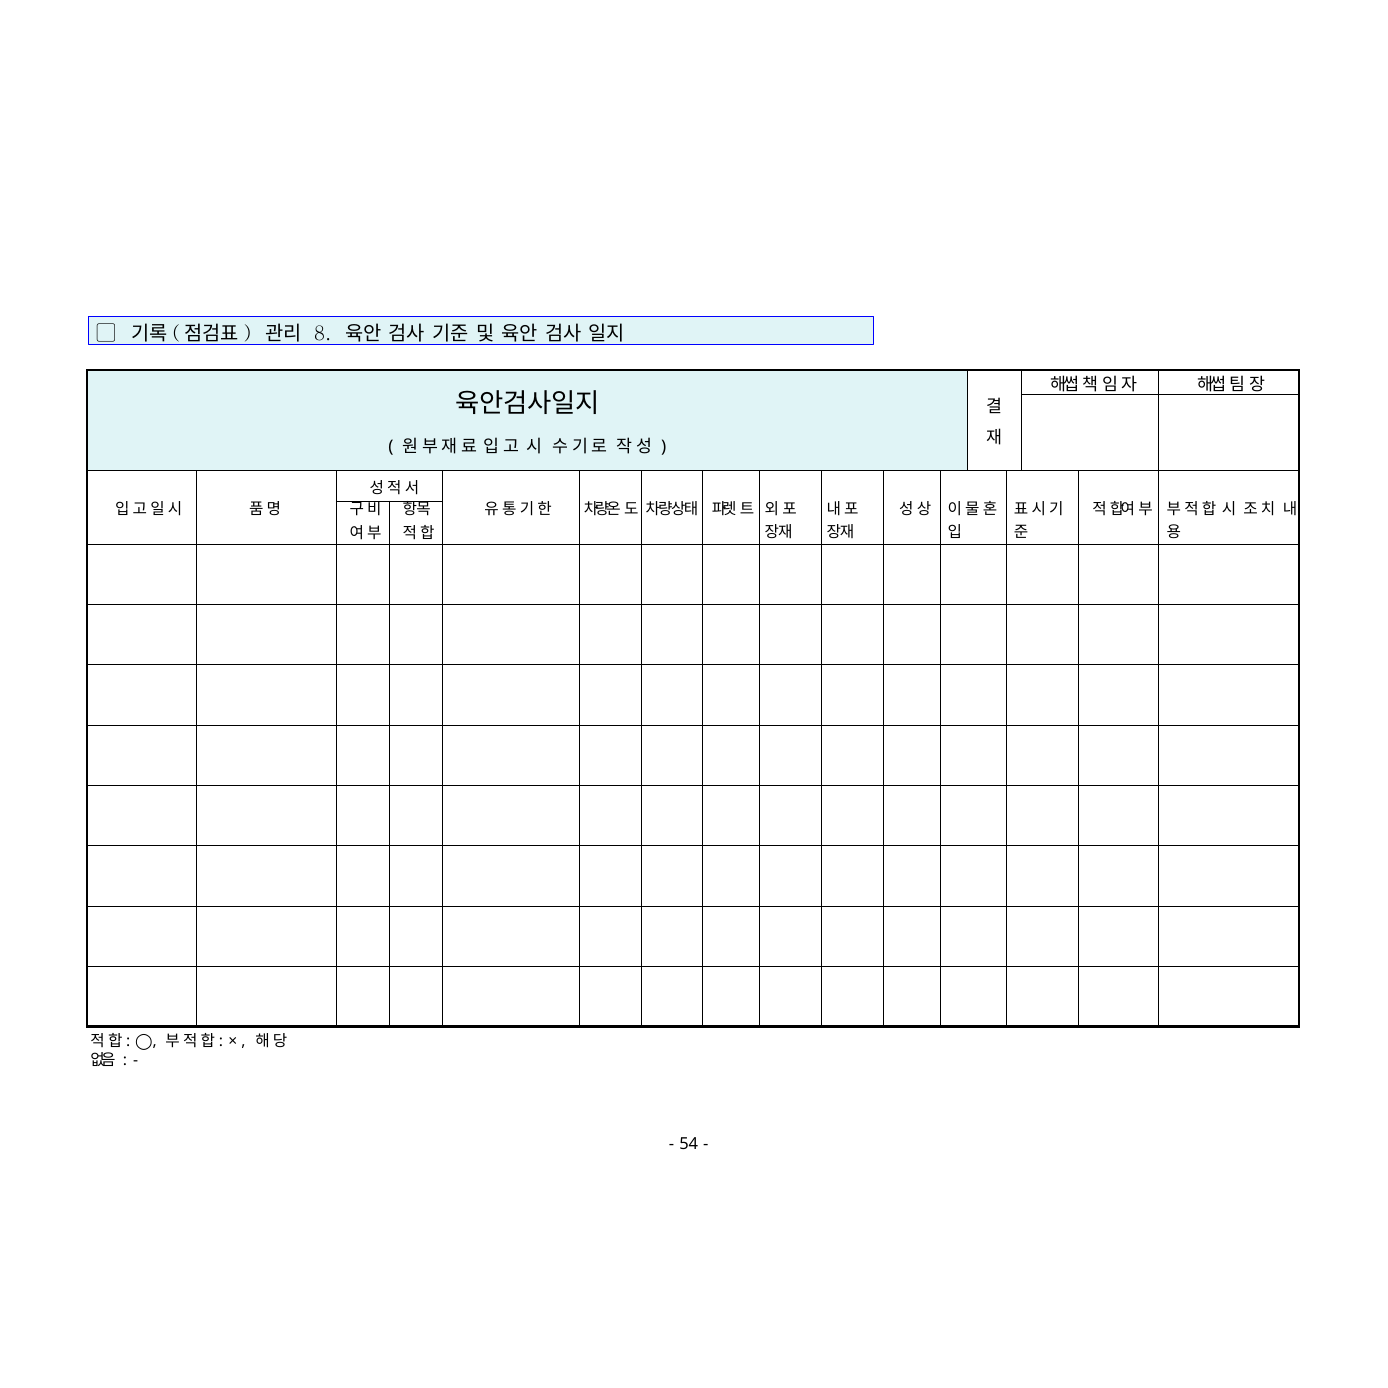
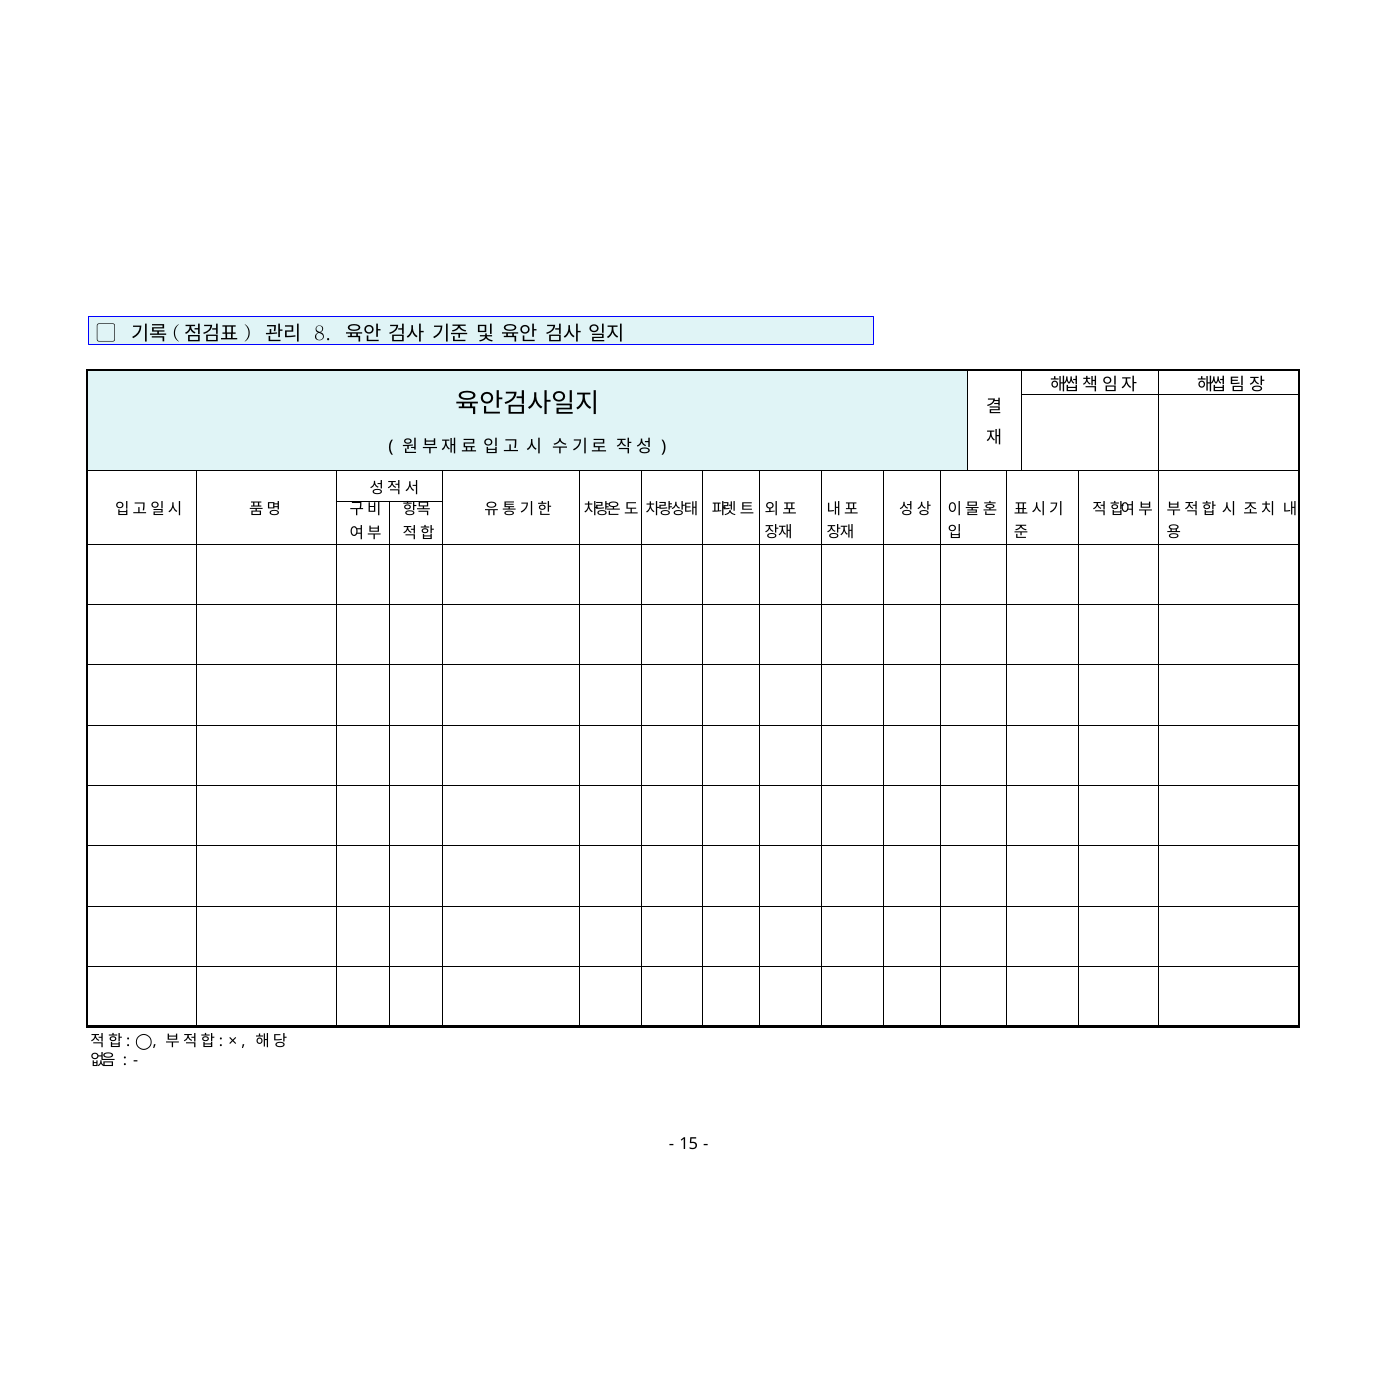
54: 54 -> 15 (689, 1144)
